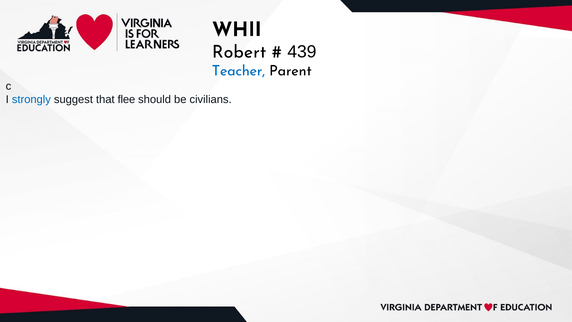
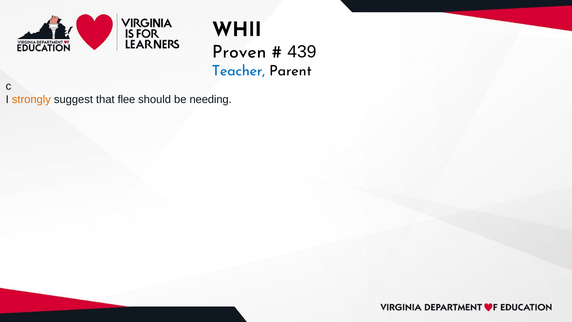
Robert: Robert -> Proven (239, 52)
strongly colour: blue -> orange (31, 100)
civilians: civilians -> needing (211, 100)
